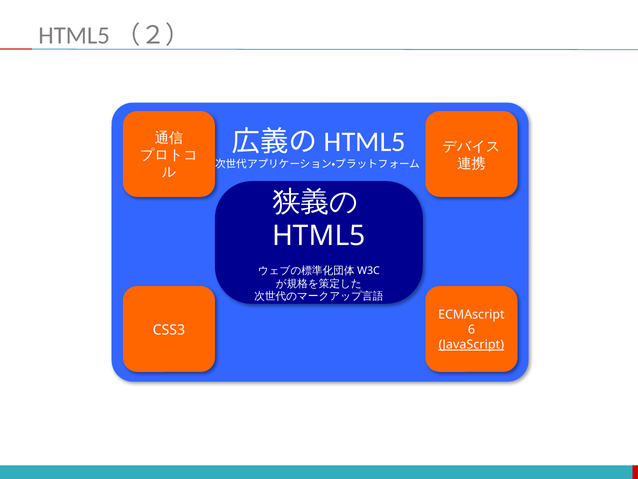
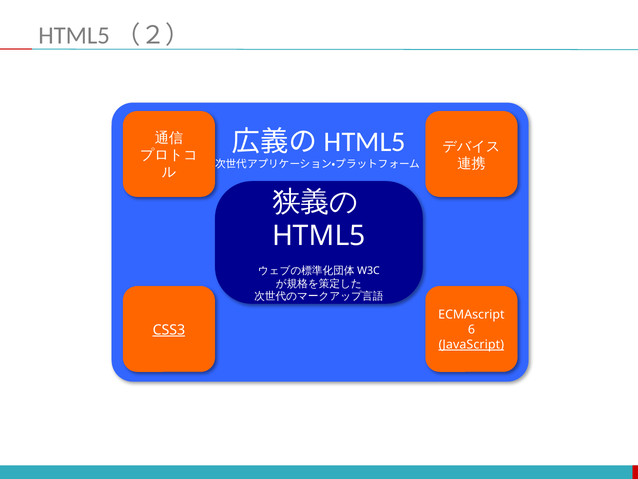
CSS3 underline: none -> present (169, 330)
